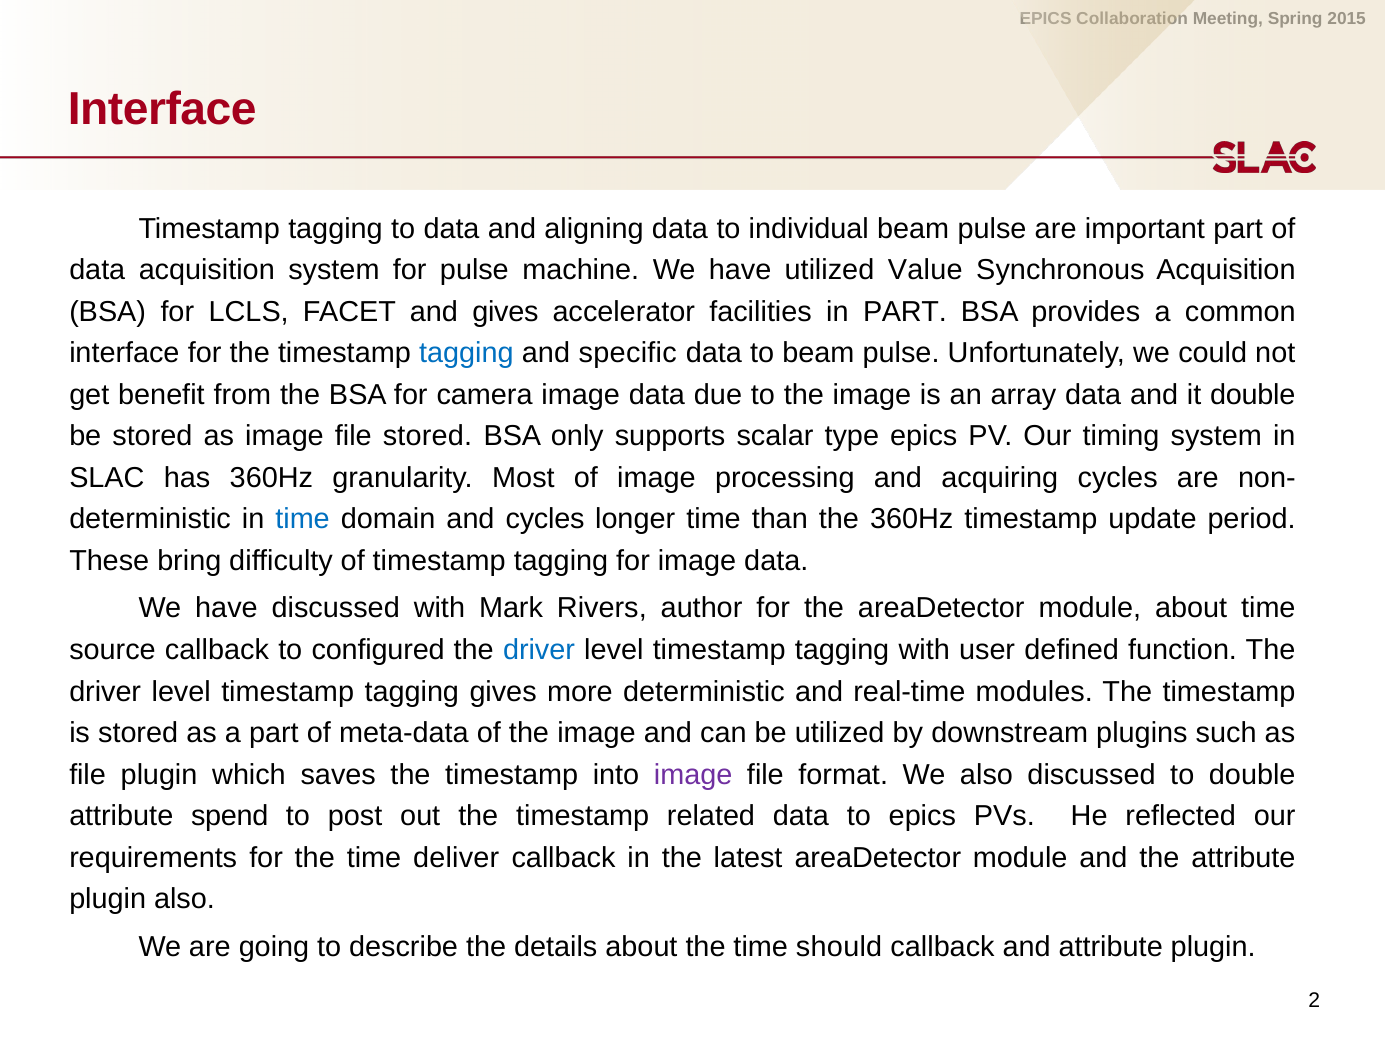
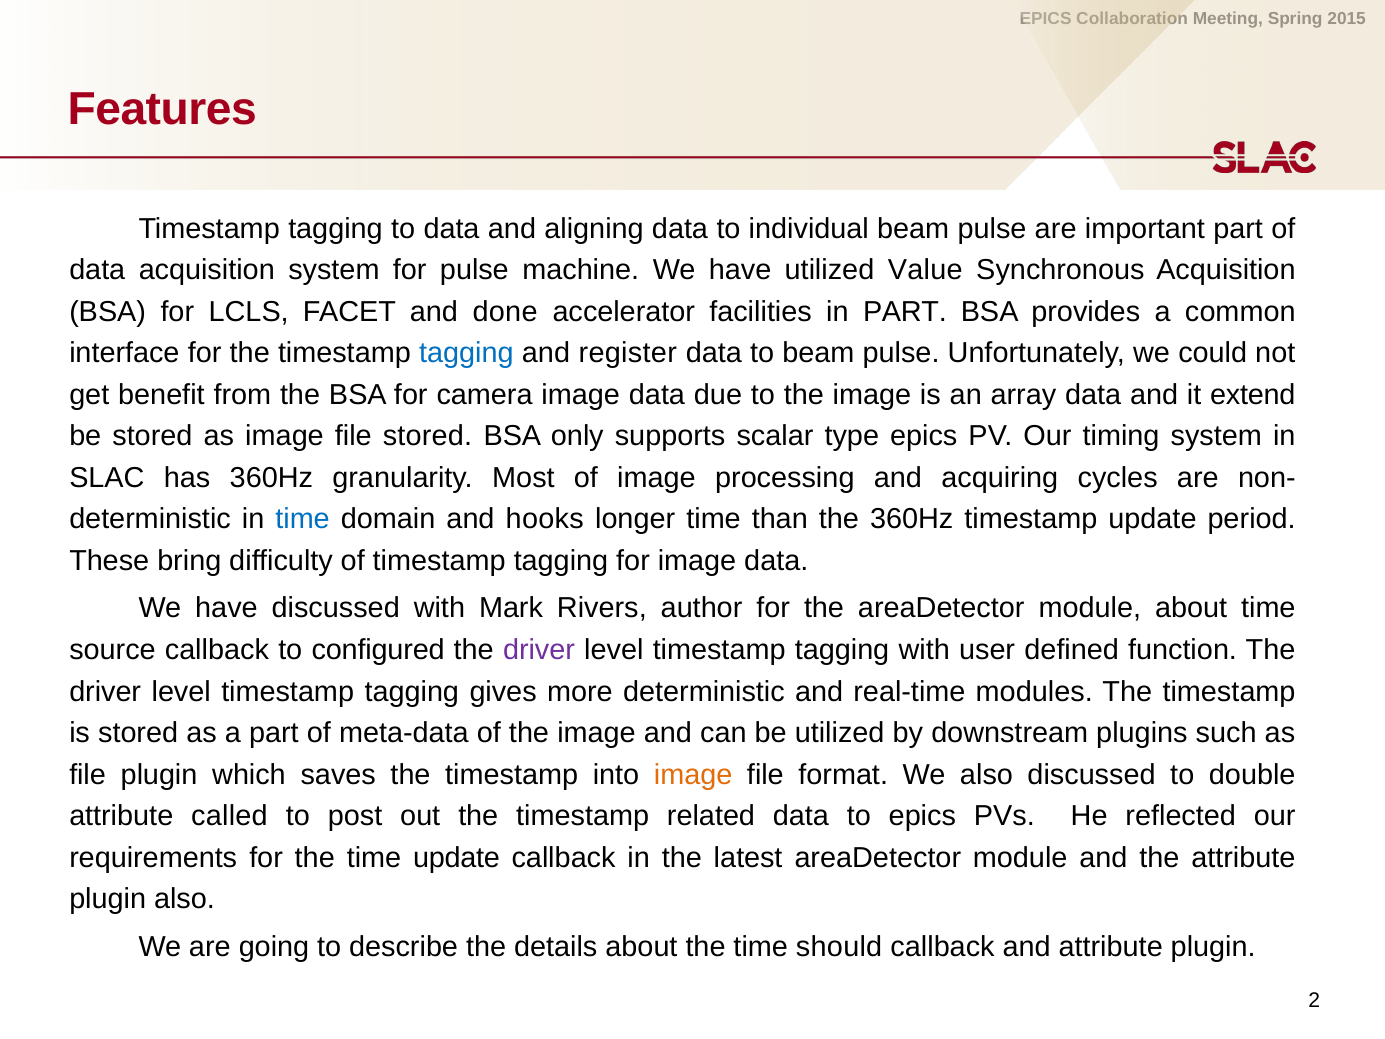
Interface: Interface -> Features (162, 109)
and gives: gives -> done (505, 312)
specific: specific -> register (628, 353)
it double: double -> extend (1253, 395)
and cycles: cycles -> hooks (545, 519)
driver colour: blue -> purple (539, 650)
image colour: purple -> orange (693, 774)
spend: spend -> called (229, 816)
time deliver: deliver -> update (456, 858)
